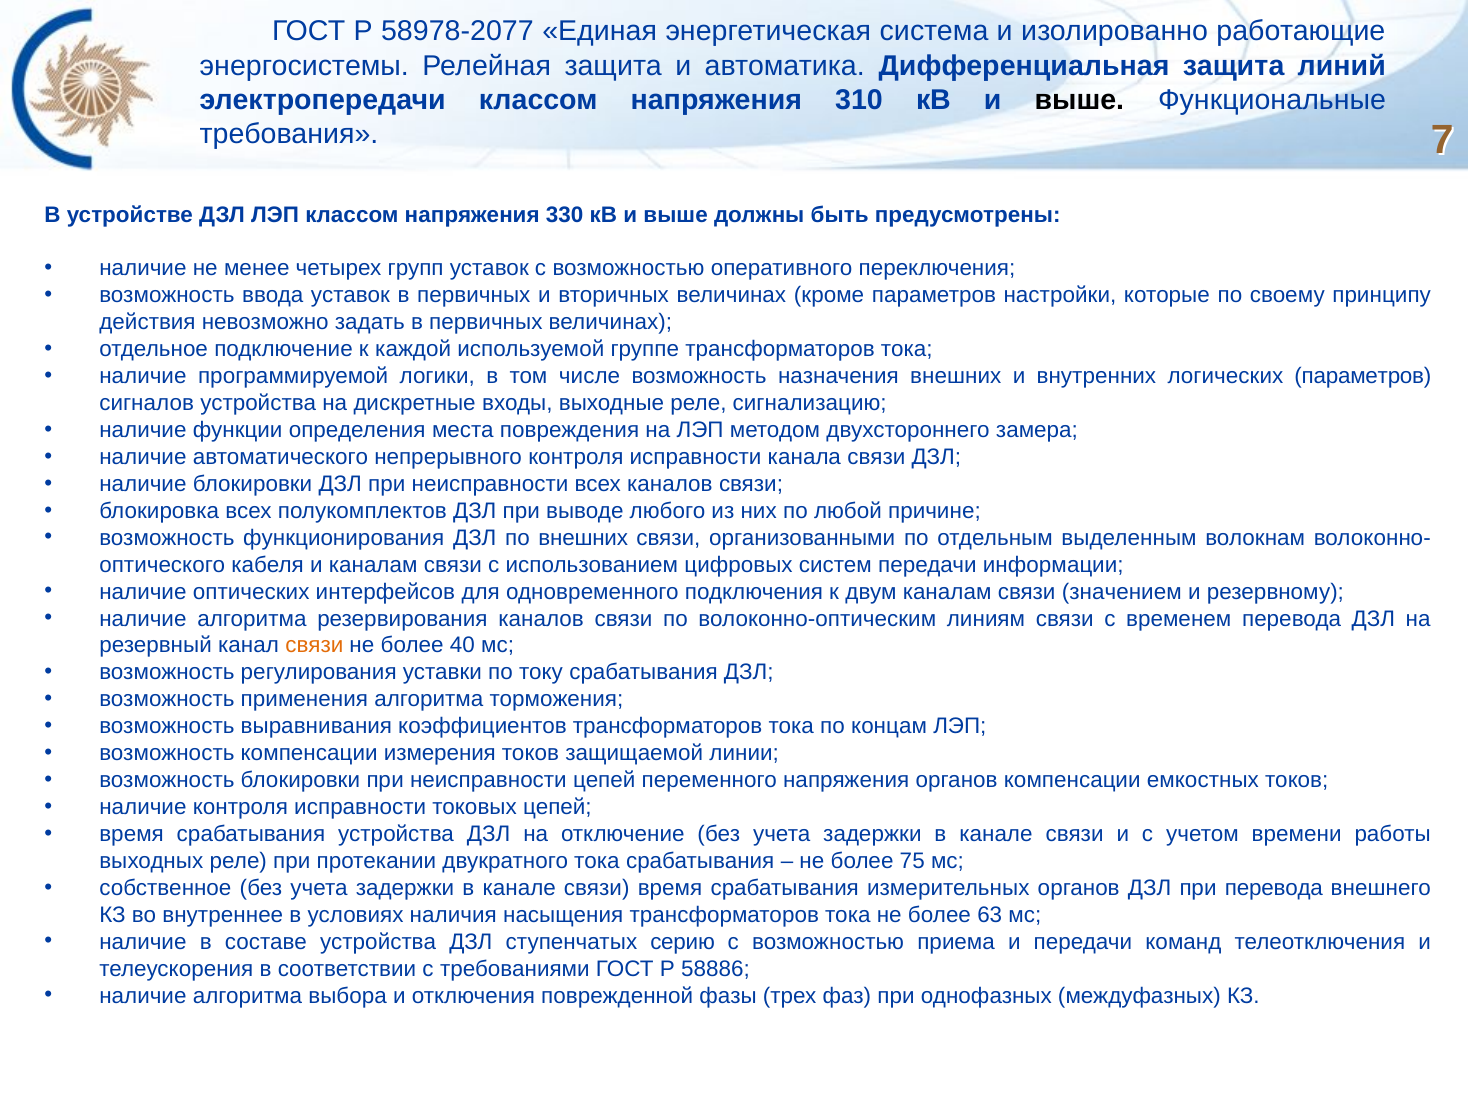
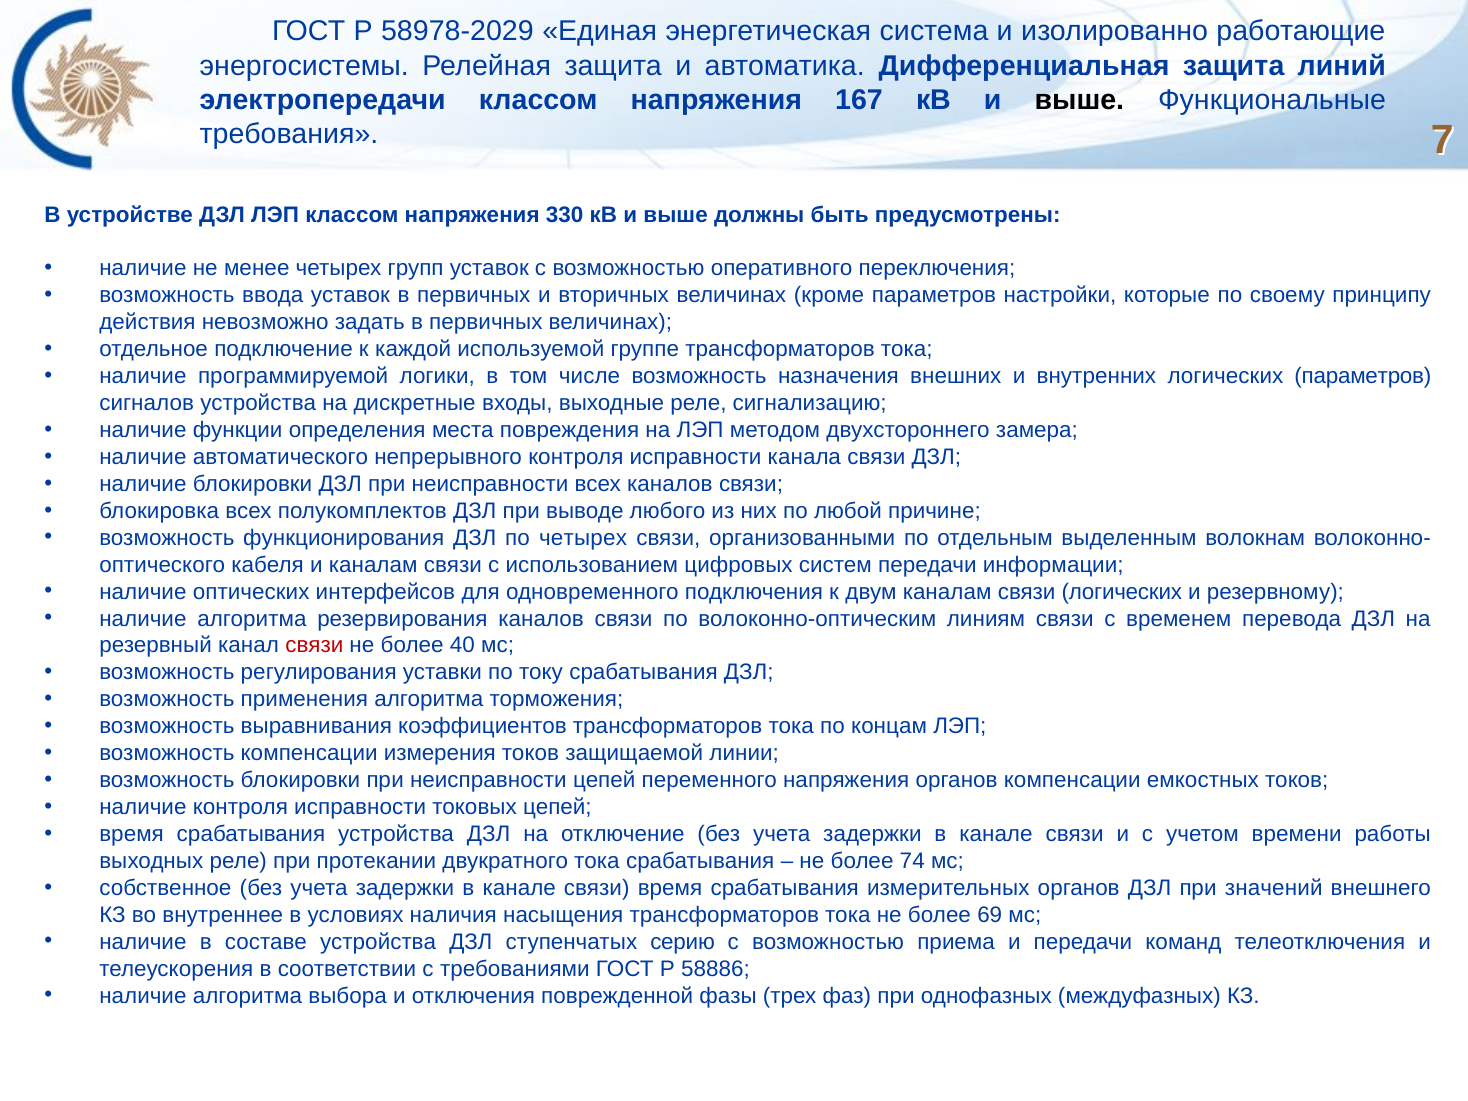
58978-2077: 58978-2077 -> 58978-2029 (457, 31)
310: 310 -> 167 (859, 100)
по внешних: внешних -> четырех (583, 538)
связи значением: значением -> логических (1122, 592)
связи colour: orange -> red (314, 646)
75: 75 -> 74 (912, 861)
при перевода: перевода -> значений (1274, 888)
63: 63 -> 69 (990, 915)
